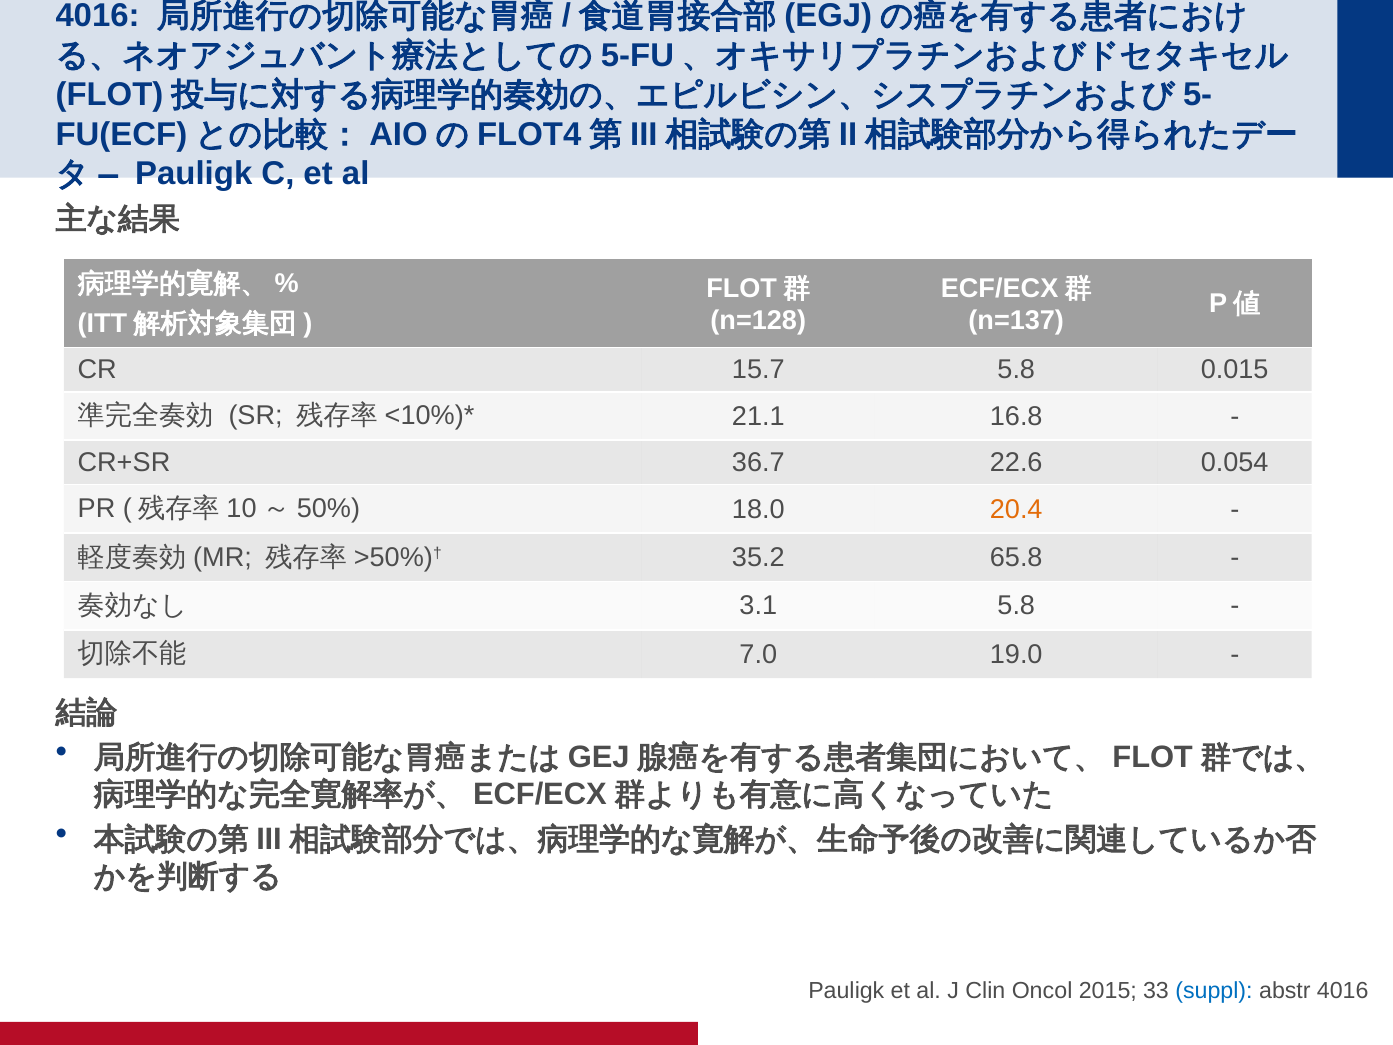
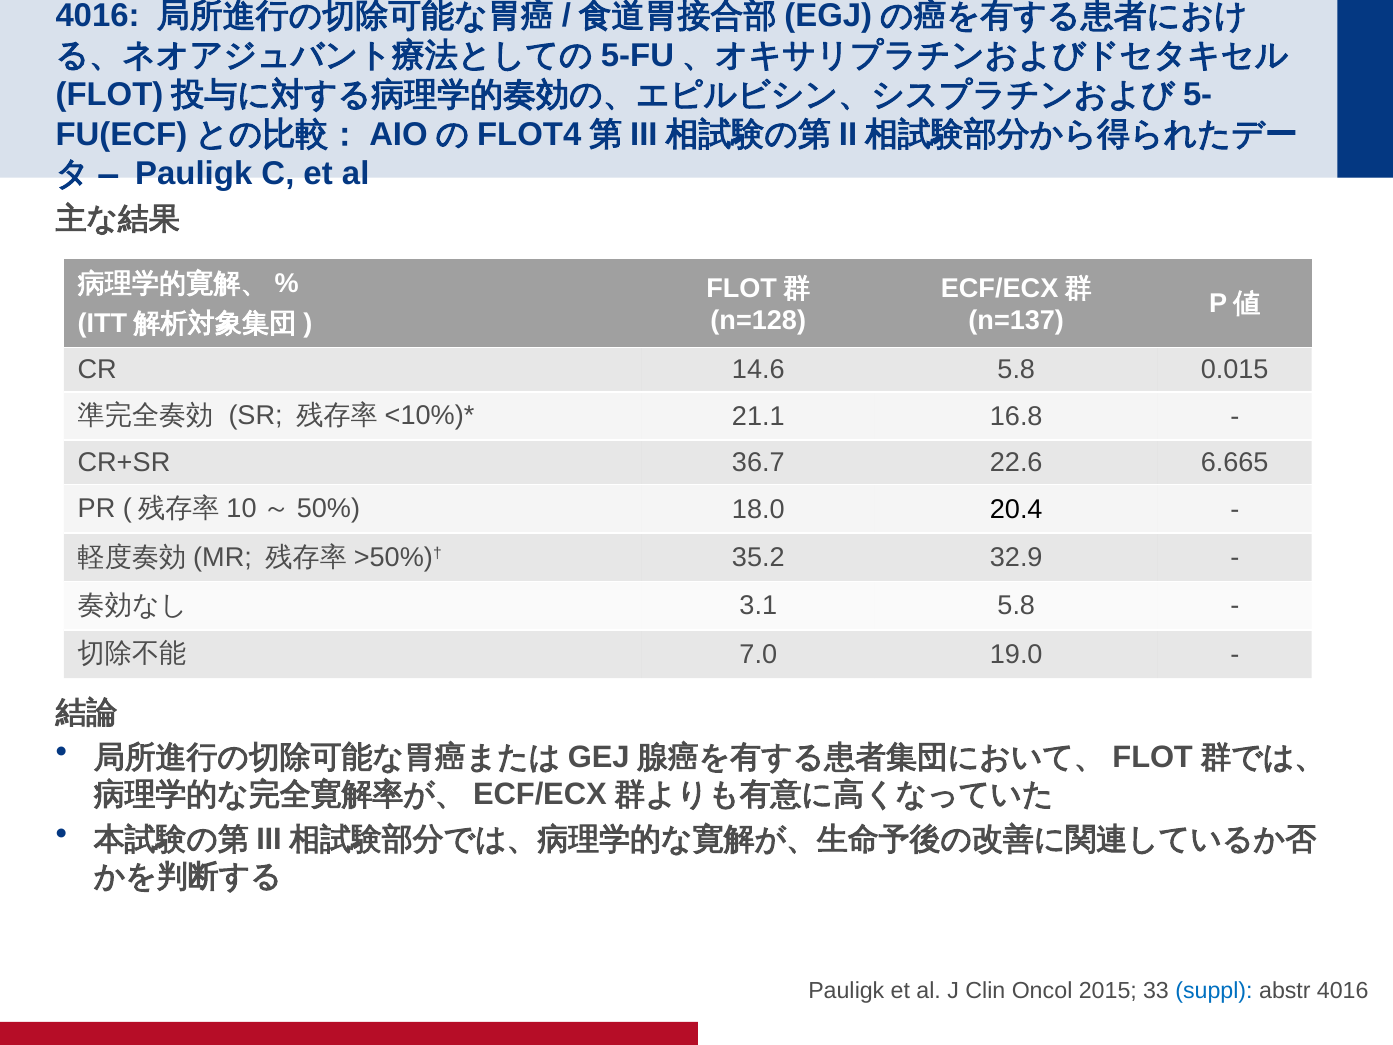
15.7: 15.7 -> 14.6 (758, 370)
0.054: 0.054 -> 6.665 (1235, 463)
20.4 colour: orange -> black (1016, 509)
65.8: 65.8 -> 32.9 (1016, 557)
